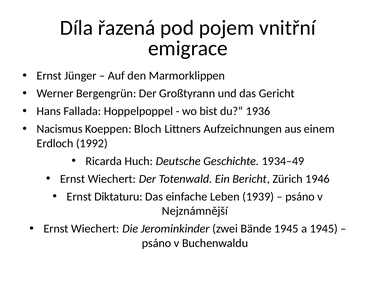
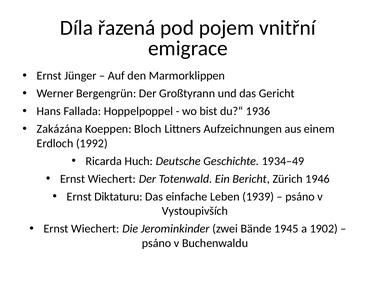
Nacismus: Nacismus -> Zakázána (59, 129)
Nejznámnější: Nejznámnější -> Vystoupivších (195, 211)
a 1945: 1945 -> 1902 (324, 229)
